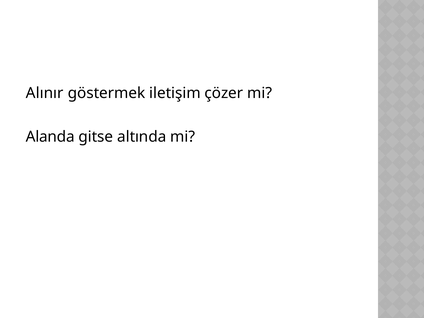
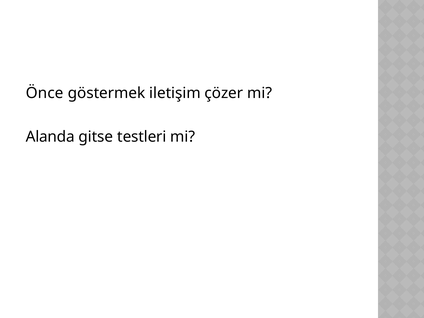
Alınır: Alınır -> Önce (45, 93)
altında: altında -> testleri (142, 137)
